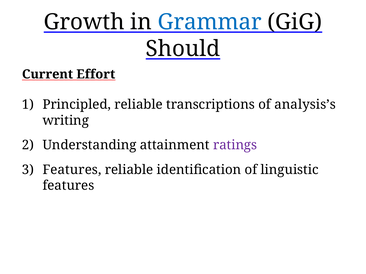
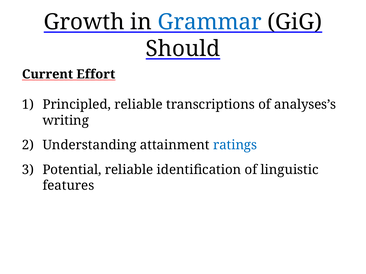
analysis’s: analysis’s -> analyses’s (305, 105)
ratings colour: purple -> blue (235, 145)
Features: Features -> Potential (72, 170)
